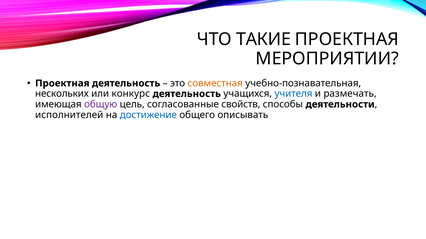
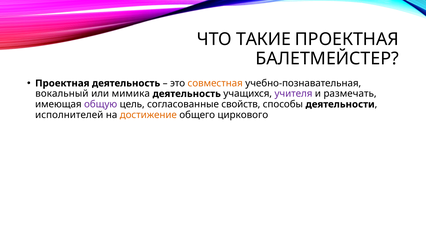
МЕРОПРИЯТИИ: МЕРОПРИЯТИИ -> БАЛЕТМЕЙСТЕР (327, 59)
нескольких: нескольких -> вокальный (62, 94)
конкурс: конкурс -> мимика (131, 94)
учителя colour: blue -> purple (293, 94)
достижение colour: blue -> orange (148, 115)
описывать: описывать -> циркового (243, 115)
